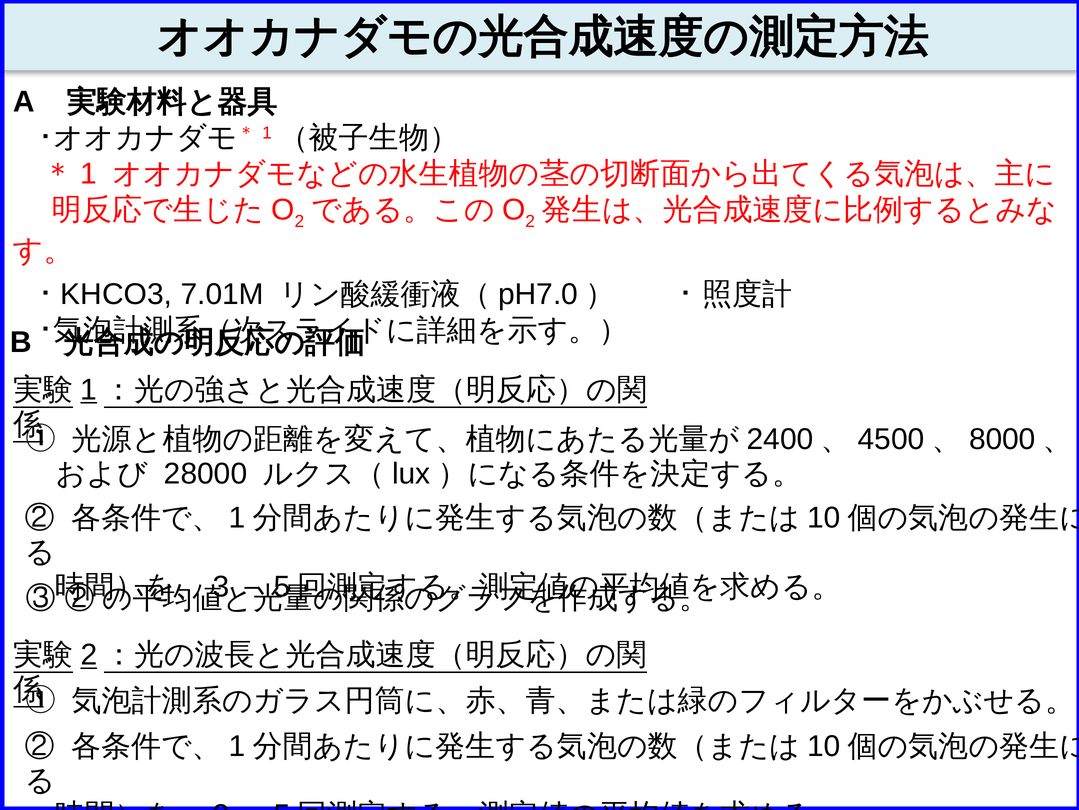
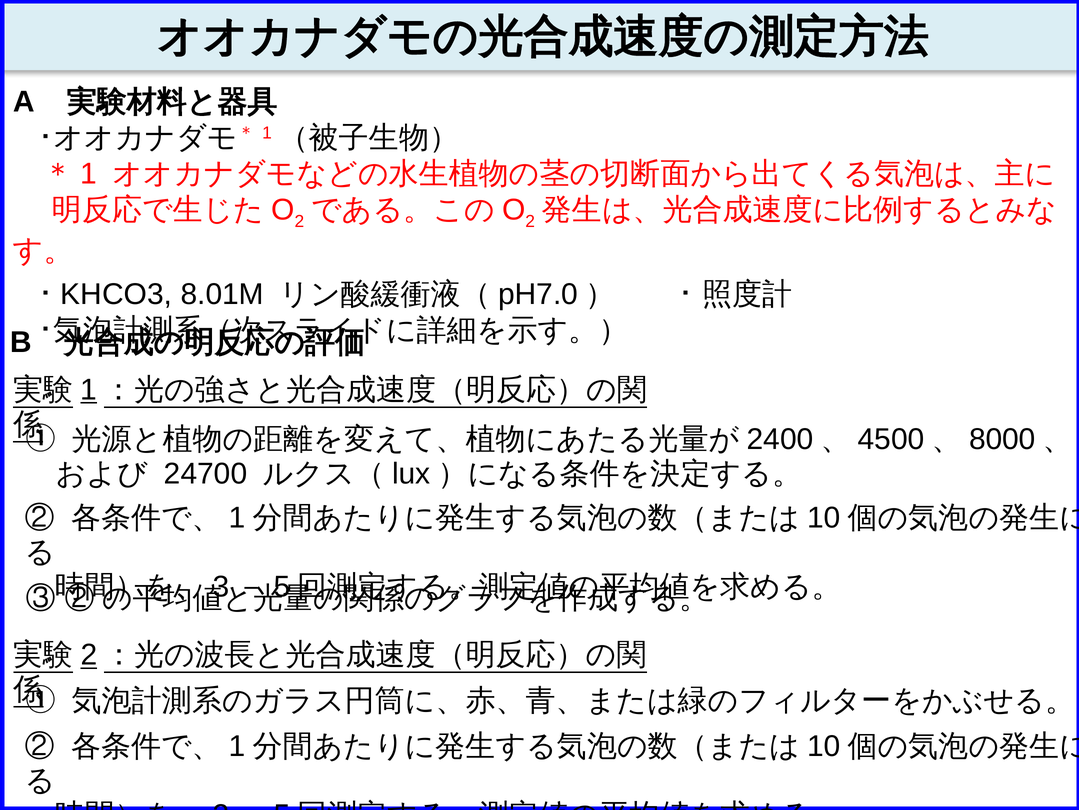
7.01M: 7.01M -> 8.01M (222, 294)
28000: 28000 -> 24700 (206, 473)
